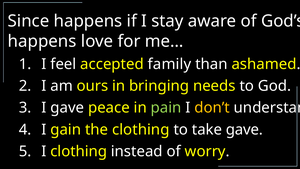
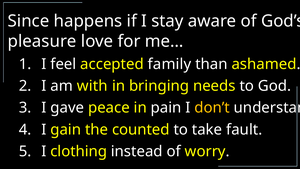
happens: happens -> pleasure (42, 41)
ours: ours -> with (92, 86)
pain colour: light green -> white (166, 108)
the clothing: clothing -> counted (141, 129)
take gave: gave -> fault (244, 129)
